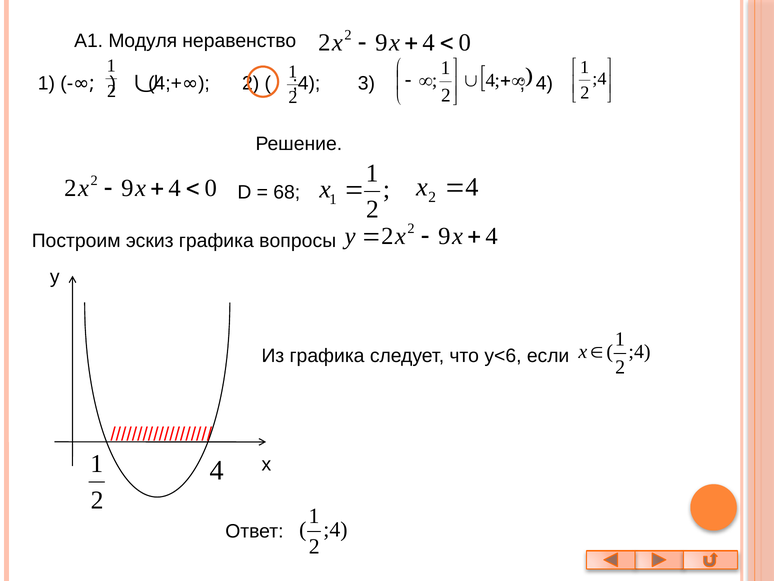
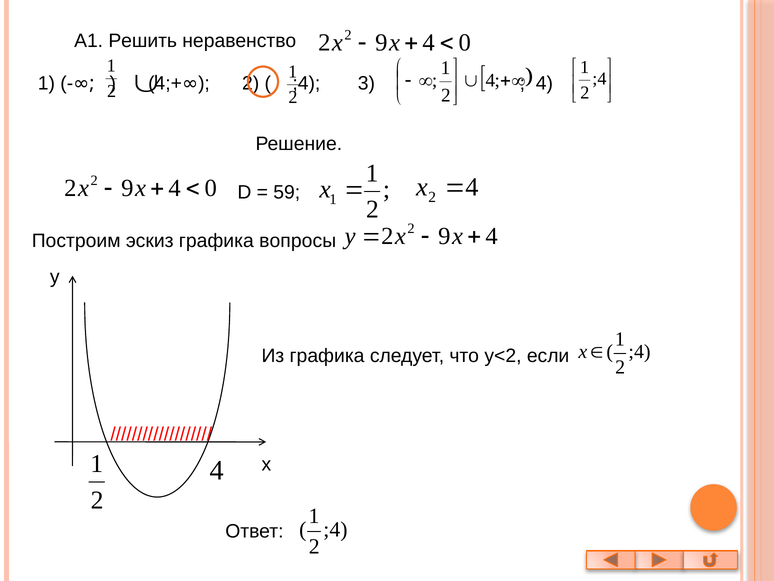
Модуля: Модуля -> Решить (143, 41)
68: 68 -> 59 (287, 192)
y<6: y<6 -> y<2 (503, 355)
